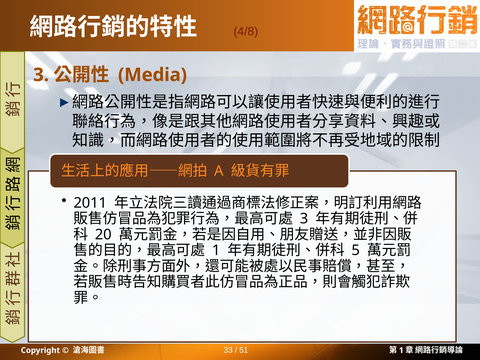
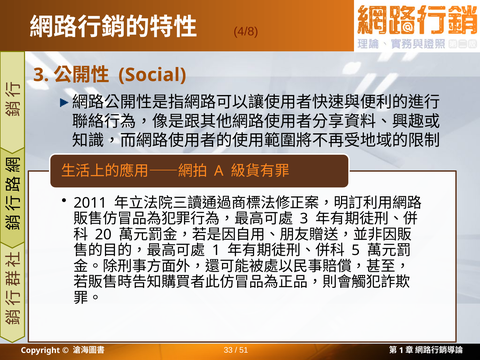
Media: Media -> Social (152, 75)
